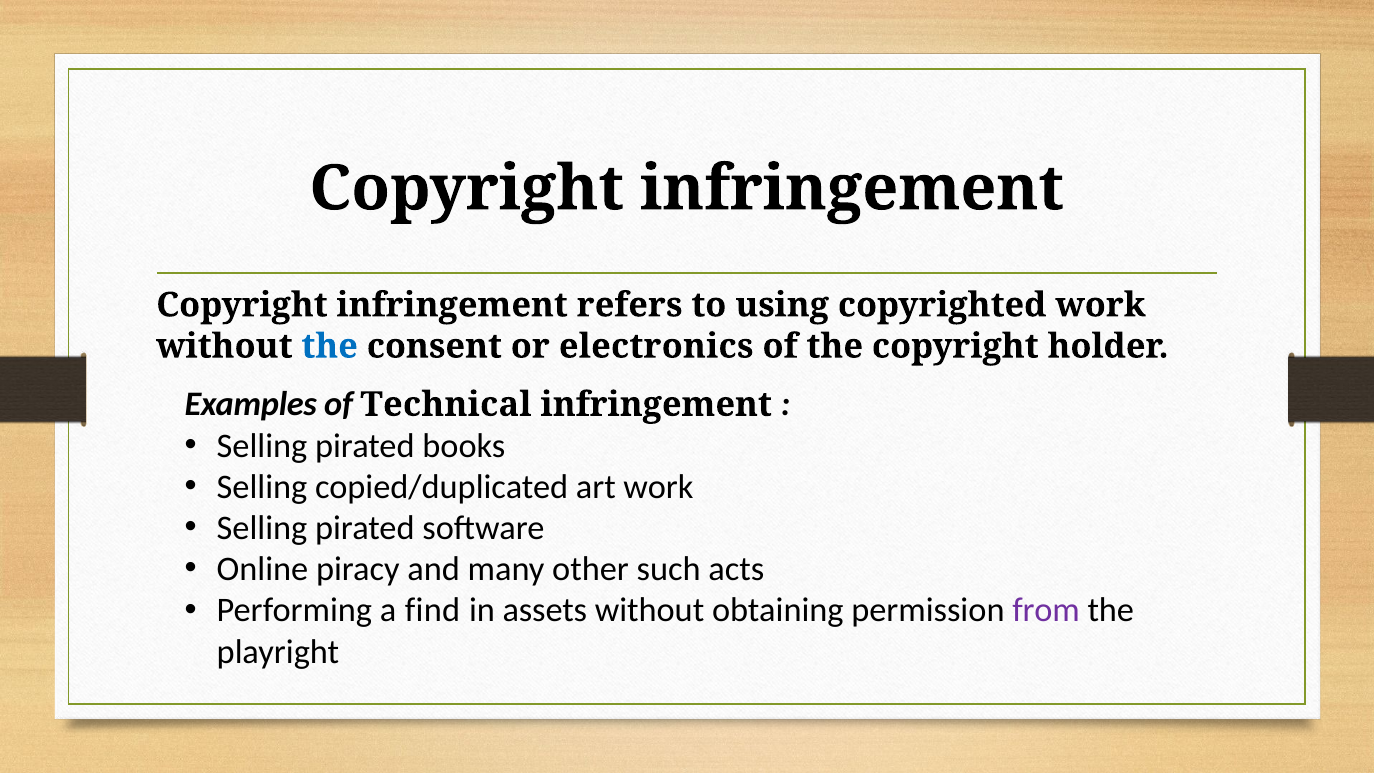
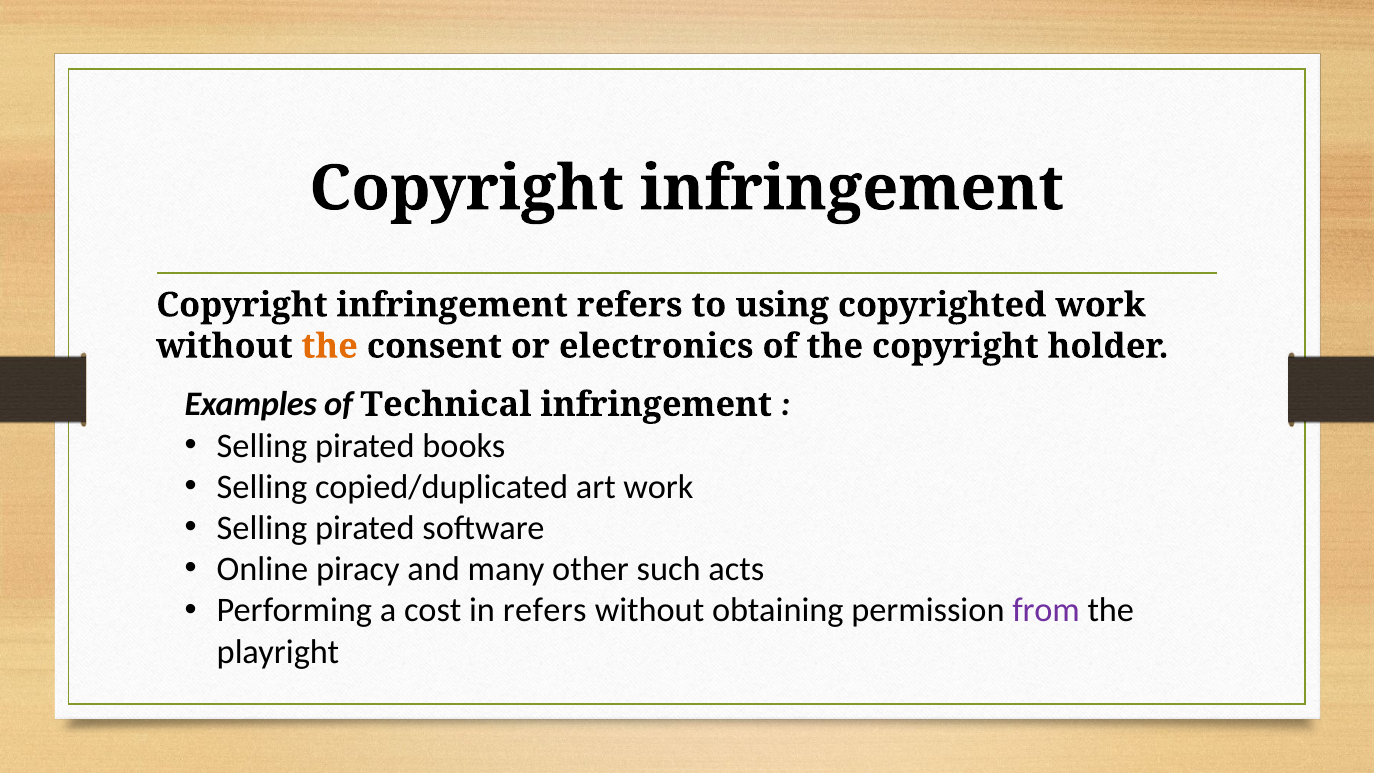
the colour: blue -> orange (330, 346)
find: find -> cost (433, 611)
in assets: assets -> refers (545, 611)
